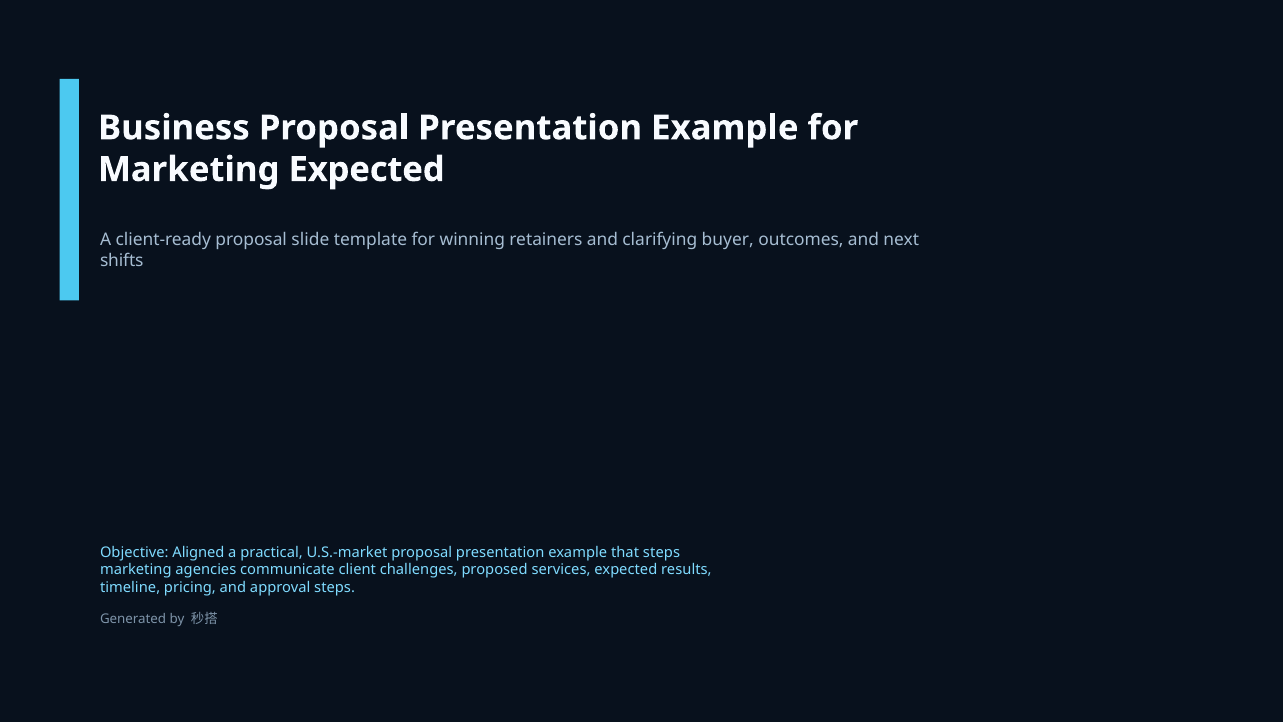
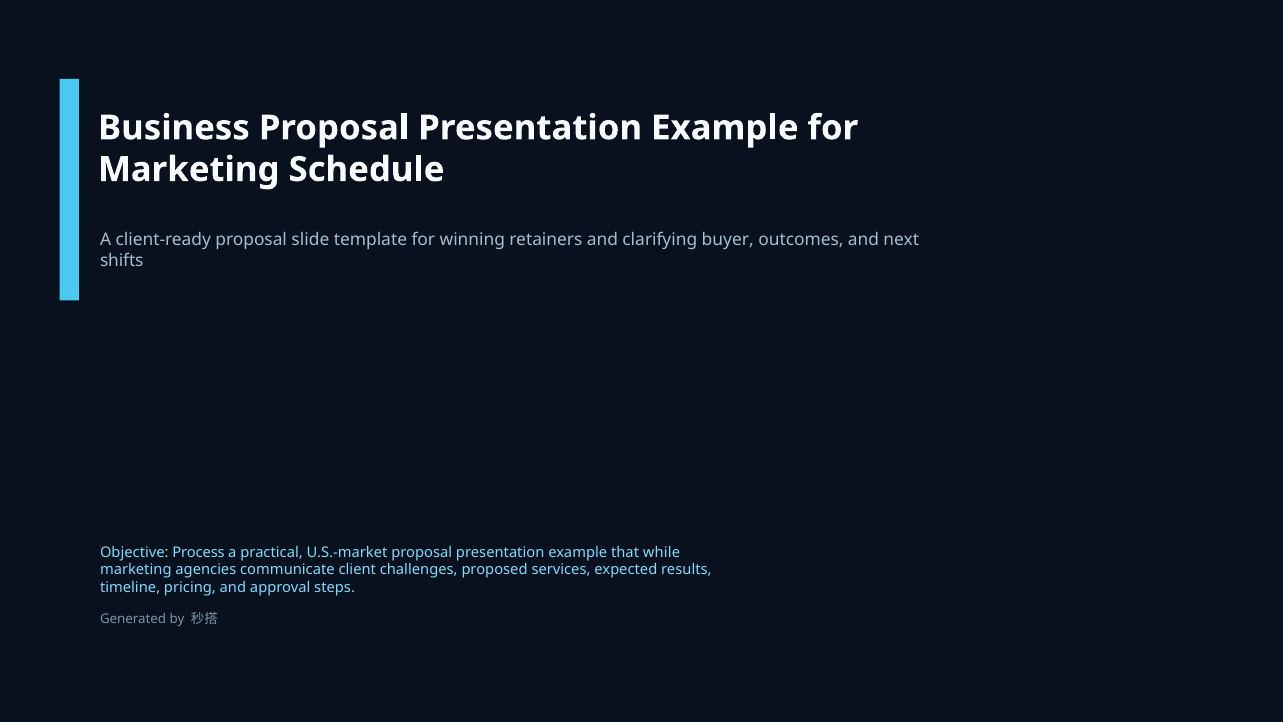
Marketing Expected: Expected -> Schedule (366, 170)
Aligned: Aligned -> Process (199, 552)
that steps: steps -> while (662, 552)
